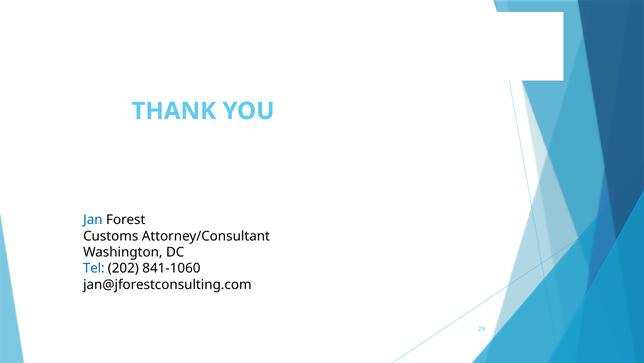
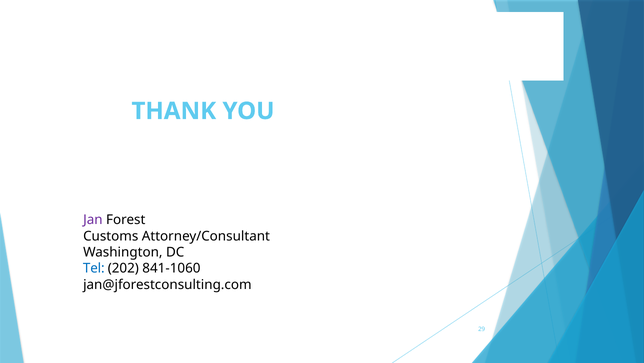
Jan colour: blue -> purple (93, 220)
